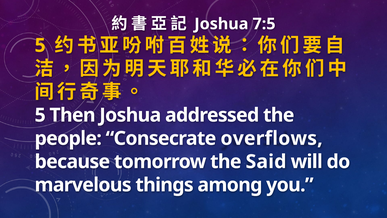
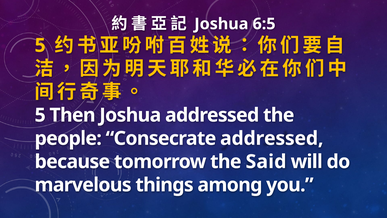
7:5: 7:5 -> 6:5 (264, 24)
Consecrate overflows: overflows -> addressed (272, 138)
